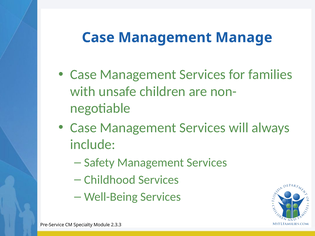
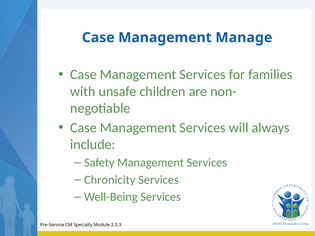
Childhood: Childhood -> Chronicity (110, 180)
